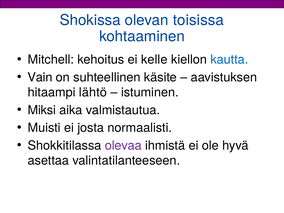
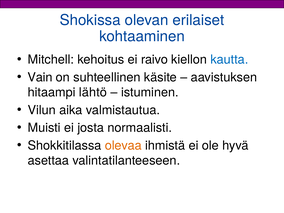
toisissa: toisissa -> erilaiset (198, 20)
kelle: kelle -> raivo (154, 60)
Miksi: Miksi -> Vilun (42, 110)
olevaa colour: purple -> orange (123, 145)
